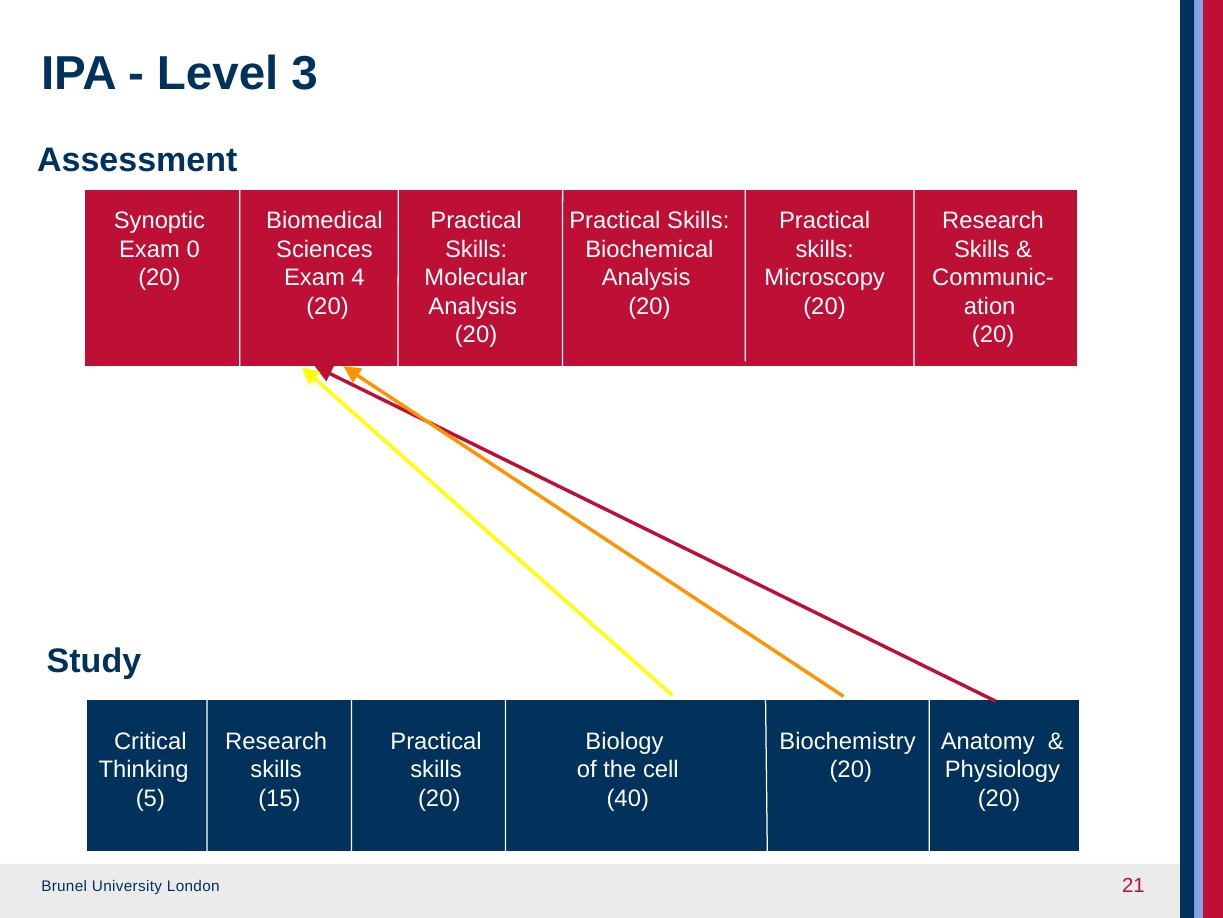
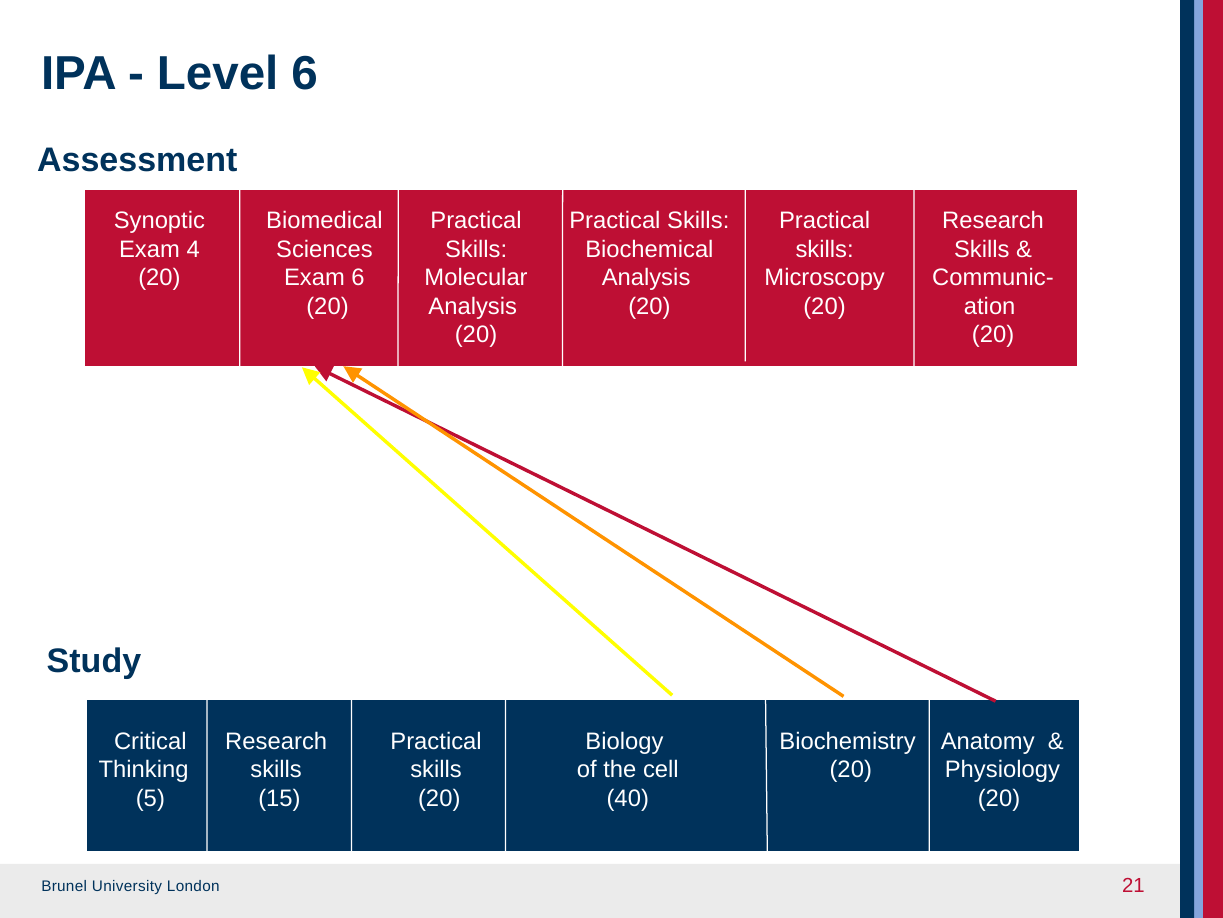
Level 3: 3 -> 6 (305, 74)
0: 0 -> 4 (193, 249)
Exam 4: 4 -> 6 (358, 278)
